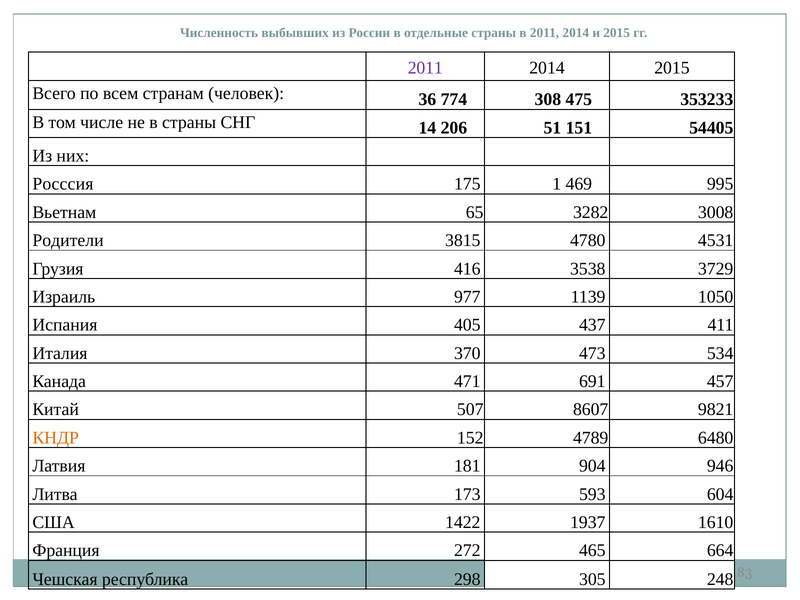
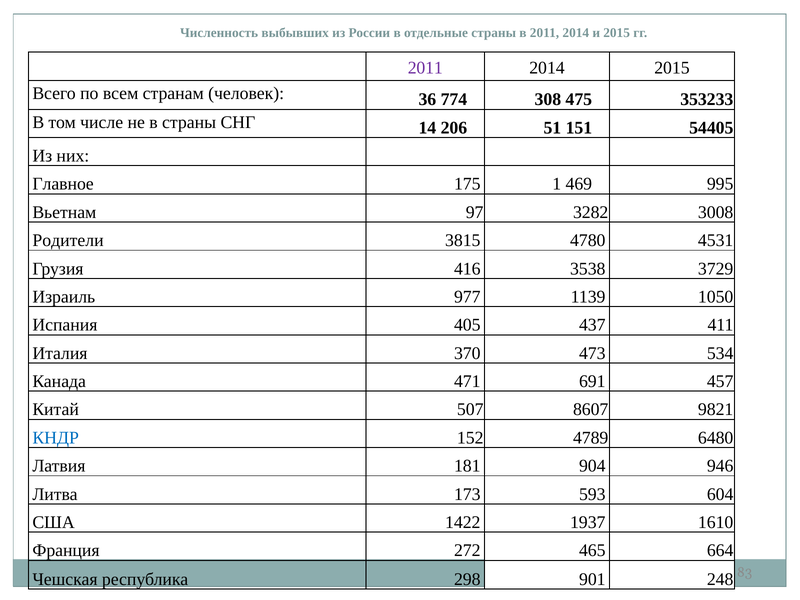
Росссия: Росссия -> Главное (63, 184)
65: 65 -> 97 (475, 212)
КНДР colour: orange -> blue (56, 438)
305: 305 -> 901 (592, 579)
